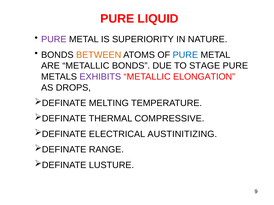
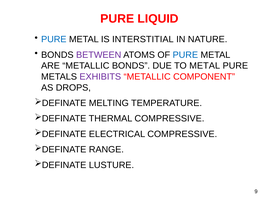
PURE colour: purple -> blue (54, 39)
SUPERIORITY: SUPERIORITY -> INTERSTITIAL (143, 39)
BETWEEN colour: orange -> purple (99, 55)
TO STAGE: STAGE -> METAL (205, 66)
ELONGATION: ELONGATION -> COMPONENT (204, 77)
ELECTRICAL AUSTINITIZING: AUSTINITIZING -> COMPRESSIVE (182, 134)
